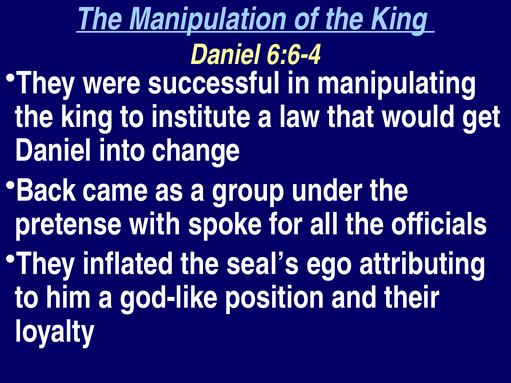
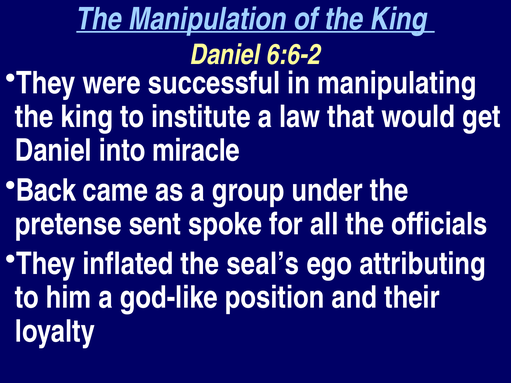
6:6-4: 6:6-4 -> 6:6-2 (294, 55)
change: change -> miracle (196, 151)
with: with -> sent (155, 224)
